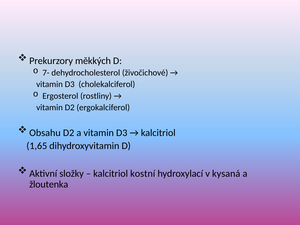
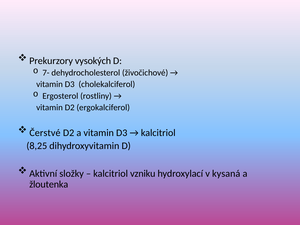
měkkých: měkkých -> vysokých (93, 61)
Obsahu: Obsahu -> Čerstvé (45, 133)
1,65: 1,65 -> 8,25 (37, 146)
kostní: kostní -> vzniku (143, 173)
